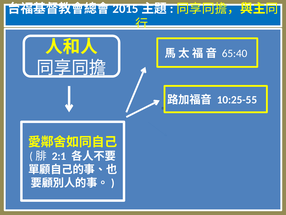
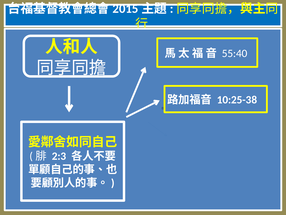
65:40: 65:40 -> 55:40 (235, 53)
10:25-55: 10:25-55 -> 10:25-38 (237, 100)
2:1: 2:1 -> 2:3 (59, 156)
